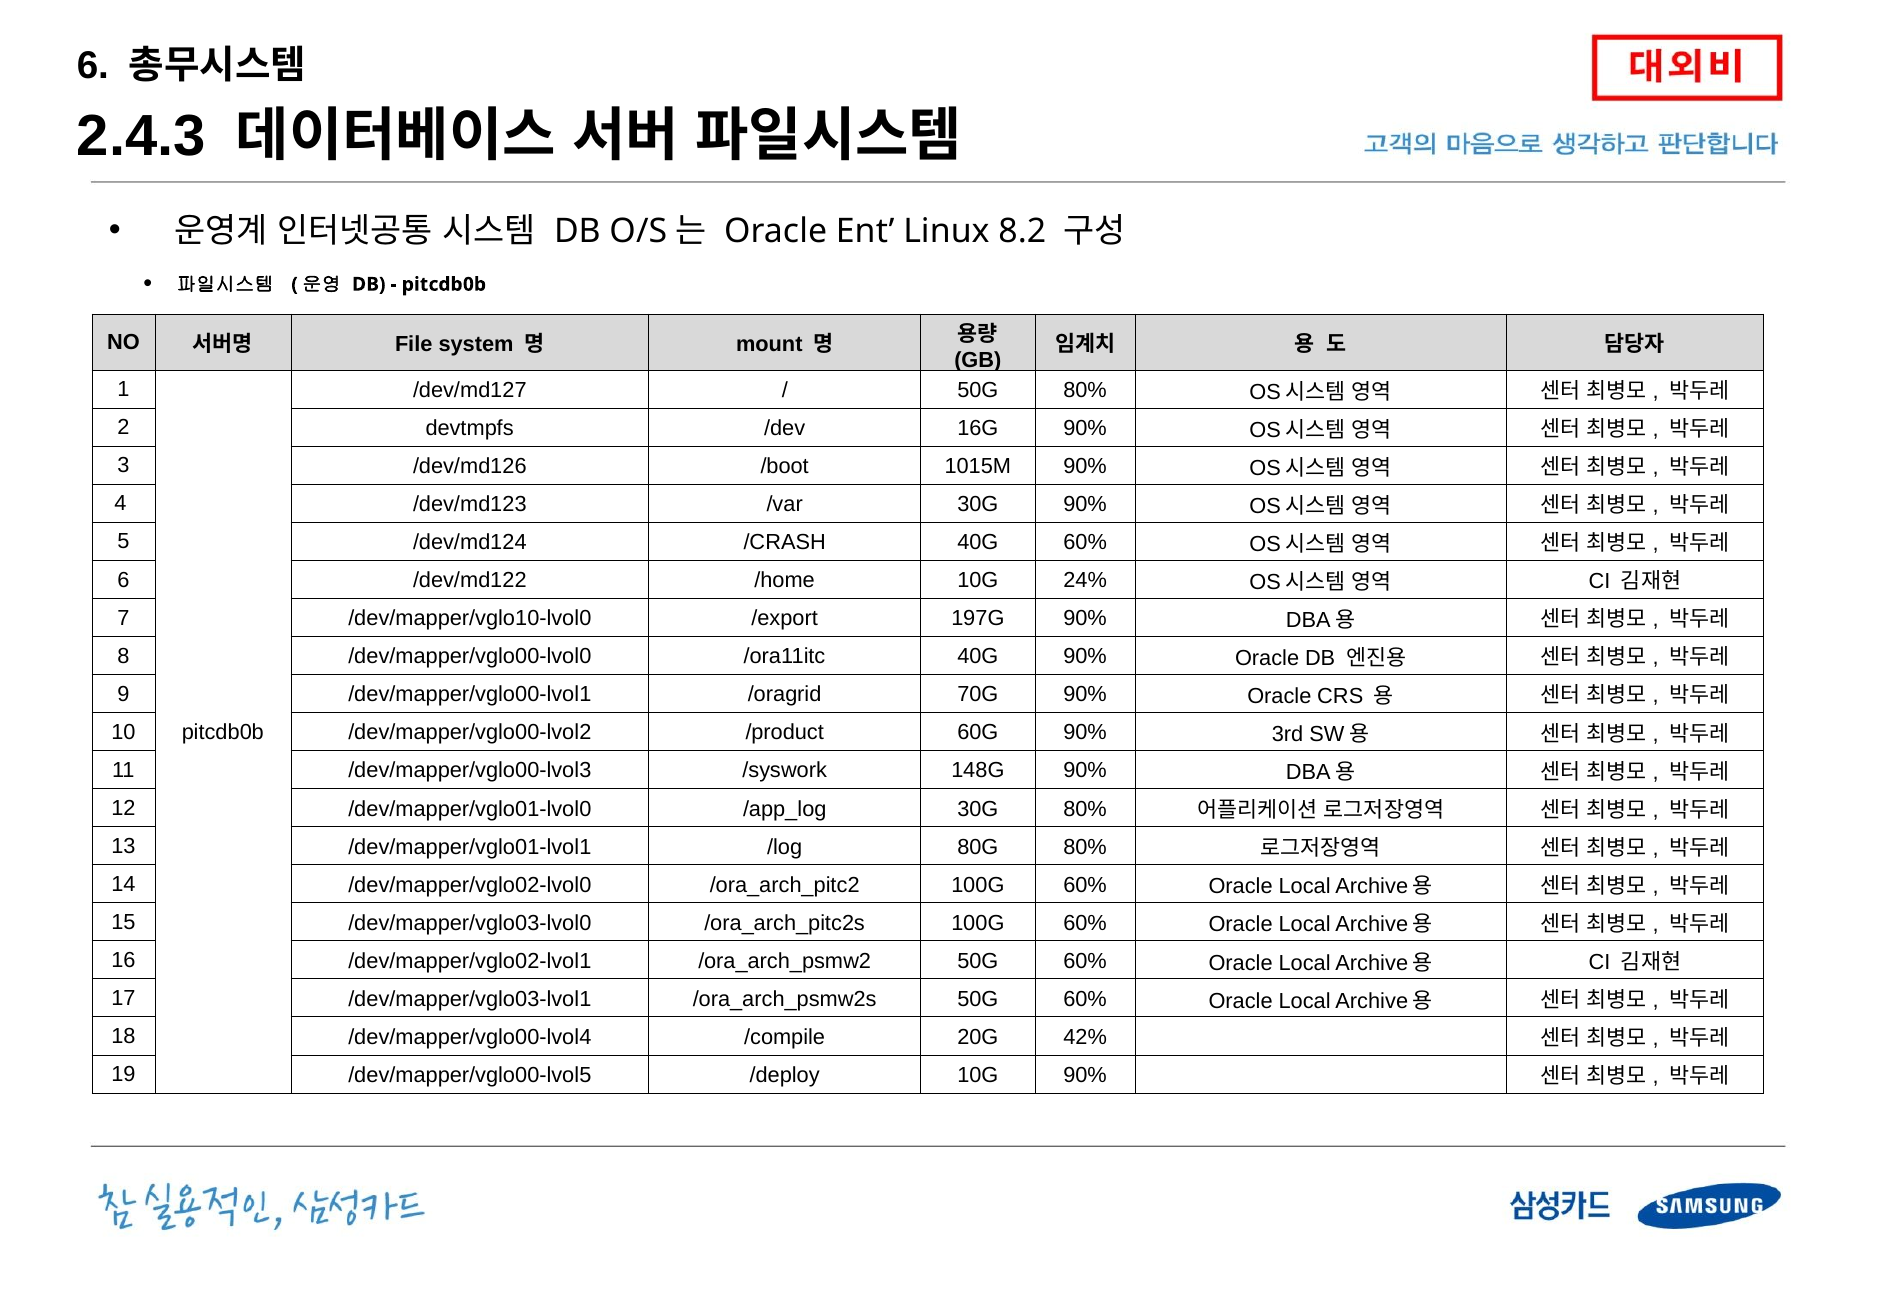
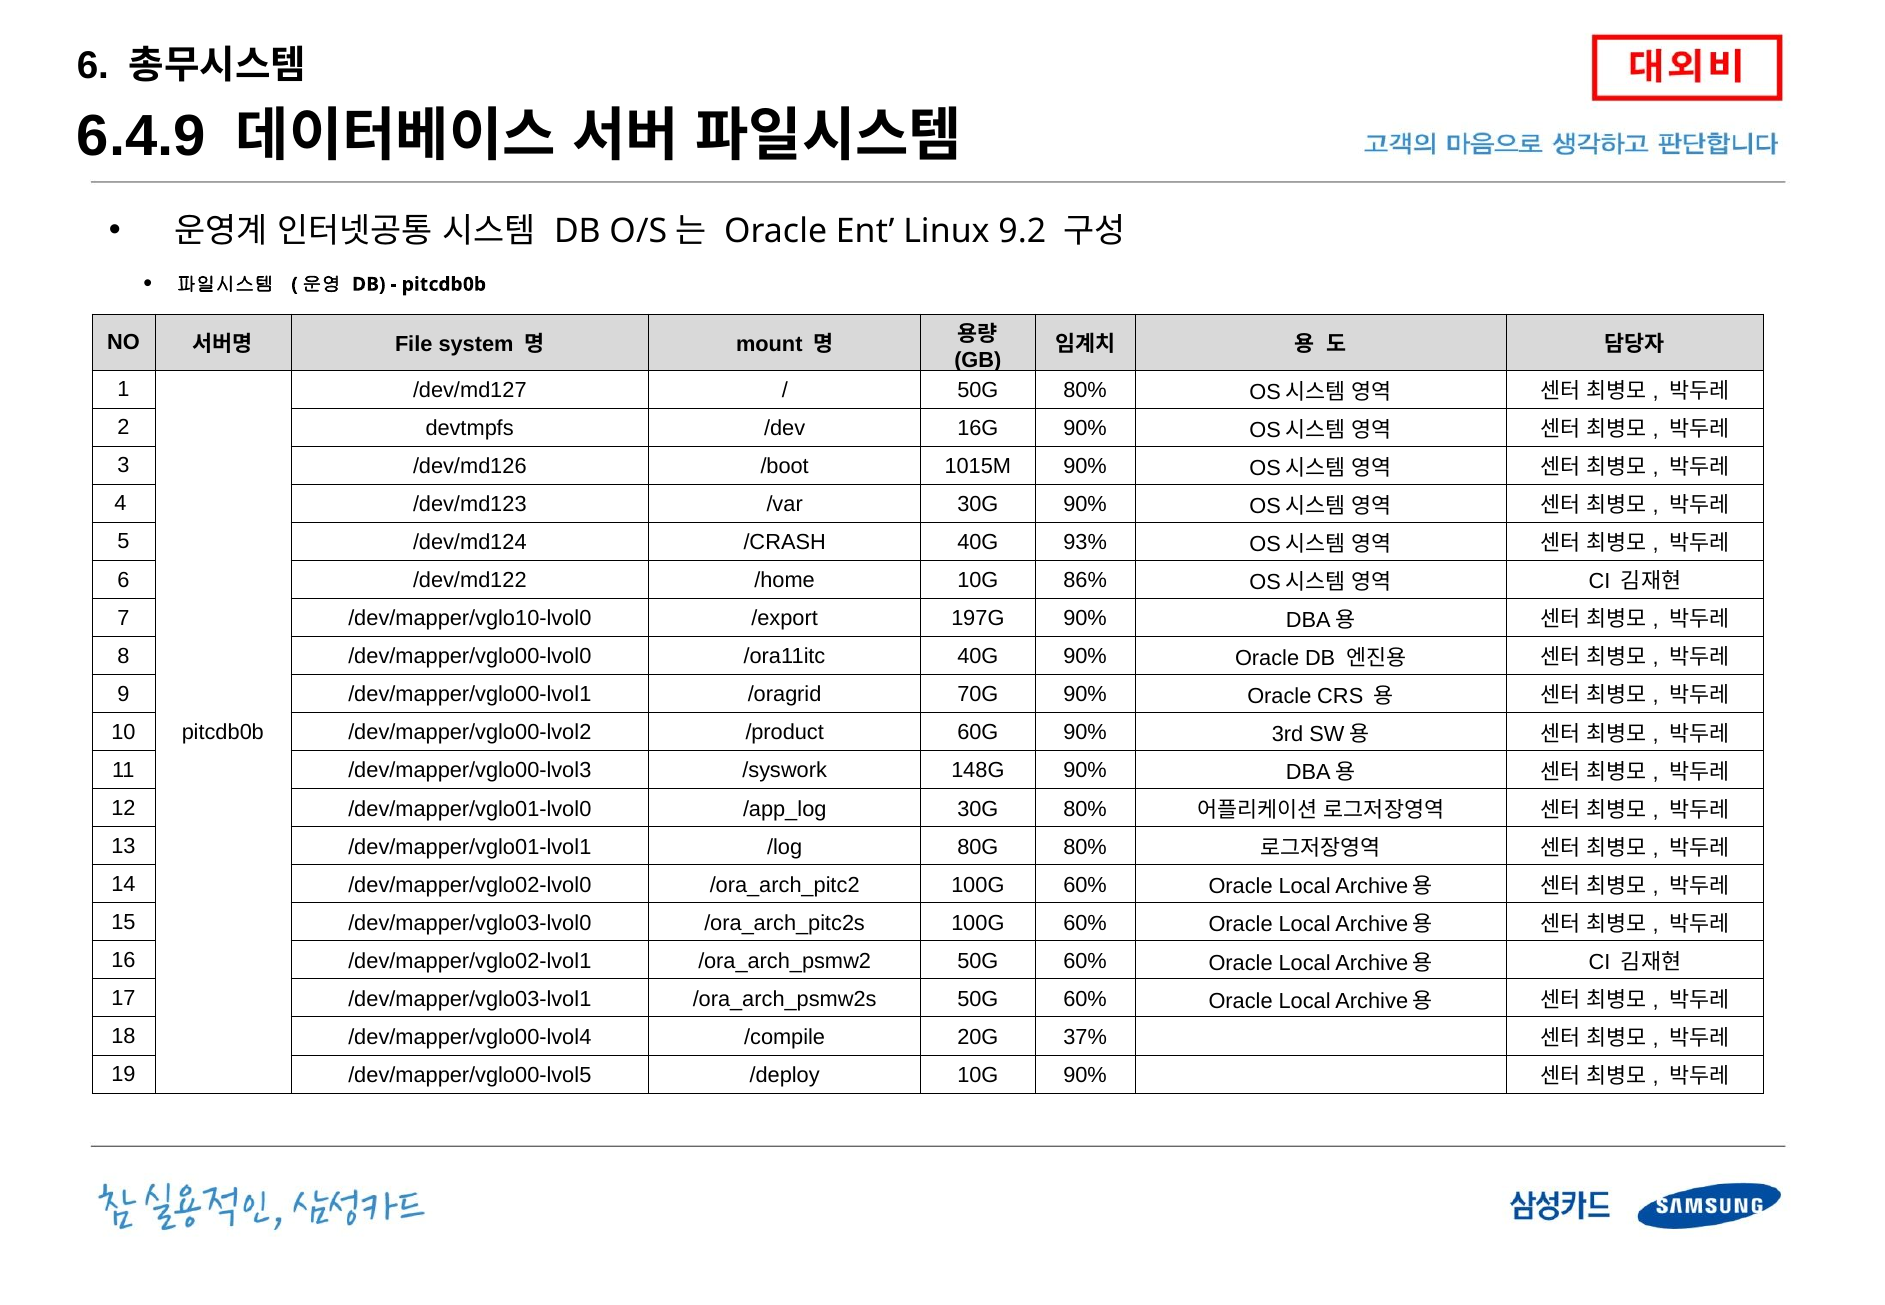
2.4.3: 2.4.3 -> 6.4.9 (141, 137)
8.2: 8.2 -> 9.2 (1022, 231)
40G 60%: 60% -> 93% (1085, 543)
24%: 24% -> 86% (1085, 581)
42%: 42% -> 37% (1085, 1037)
